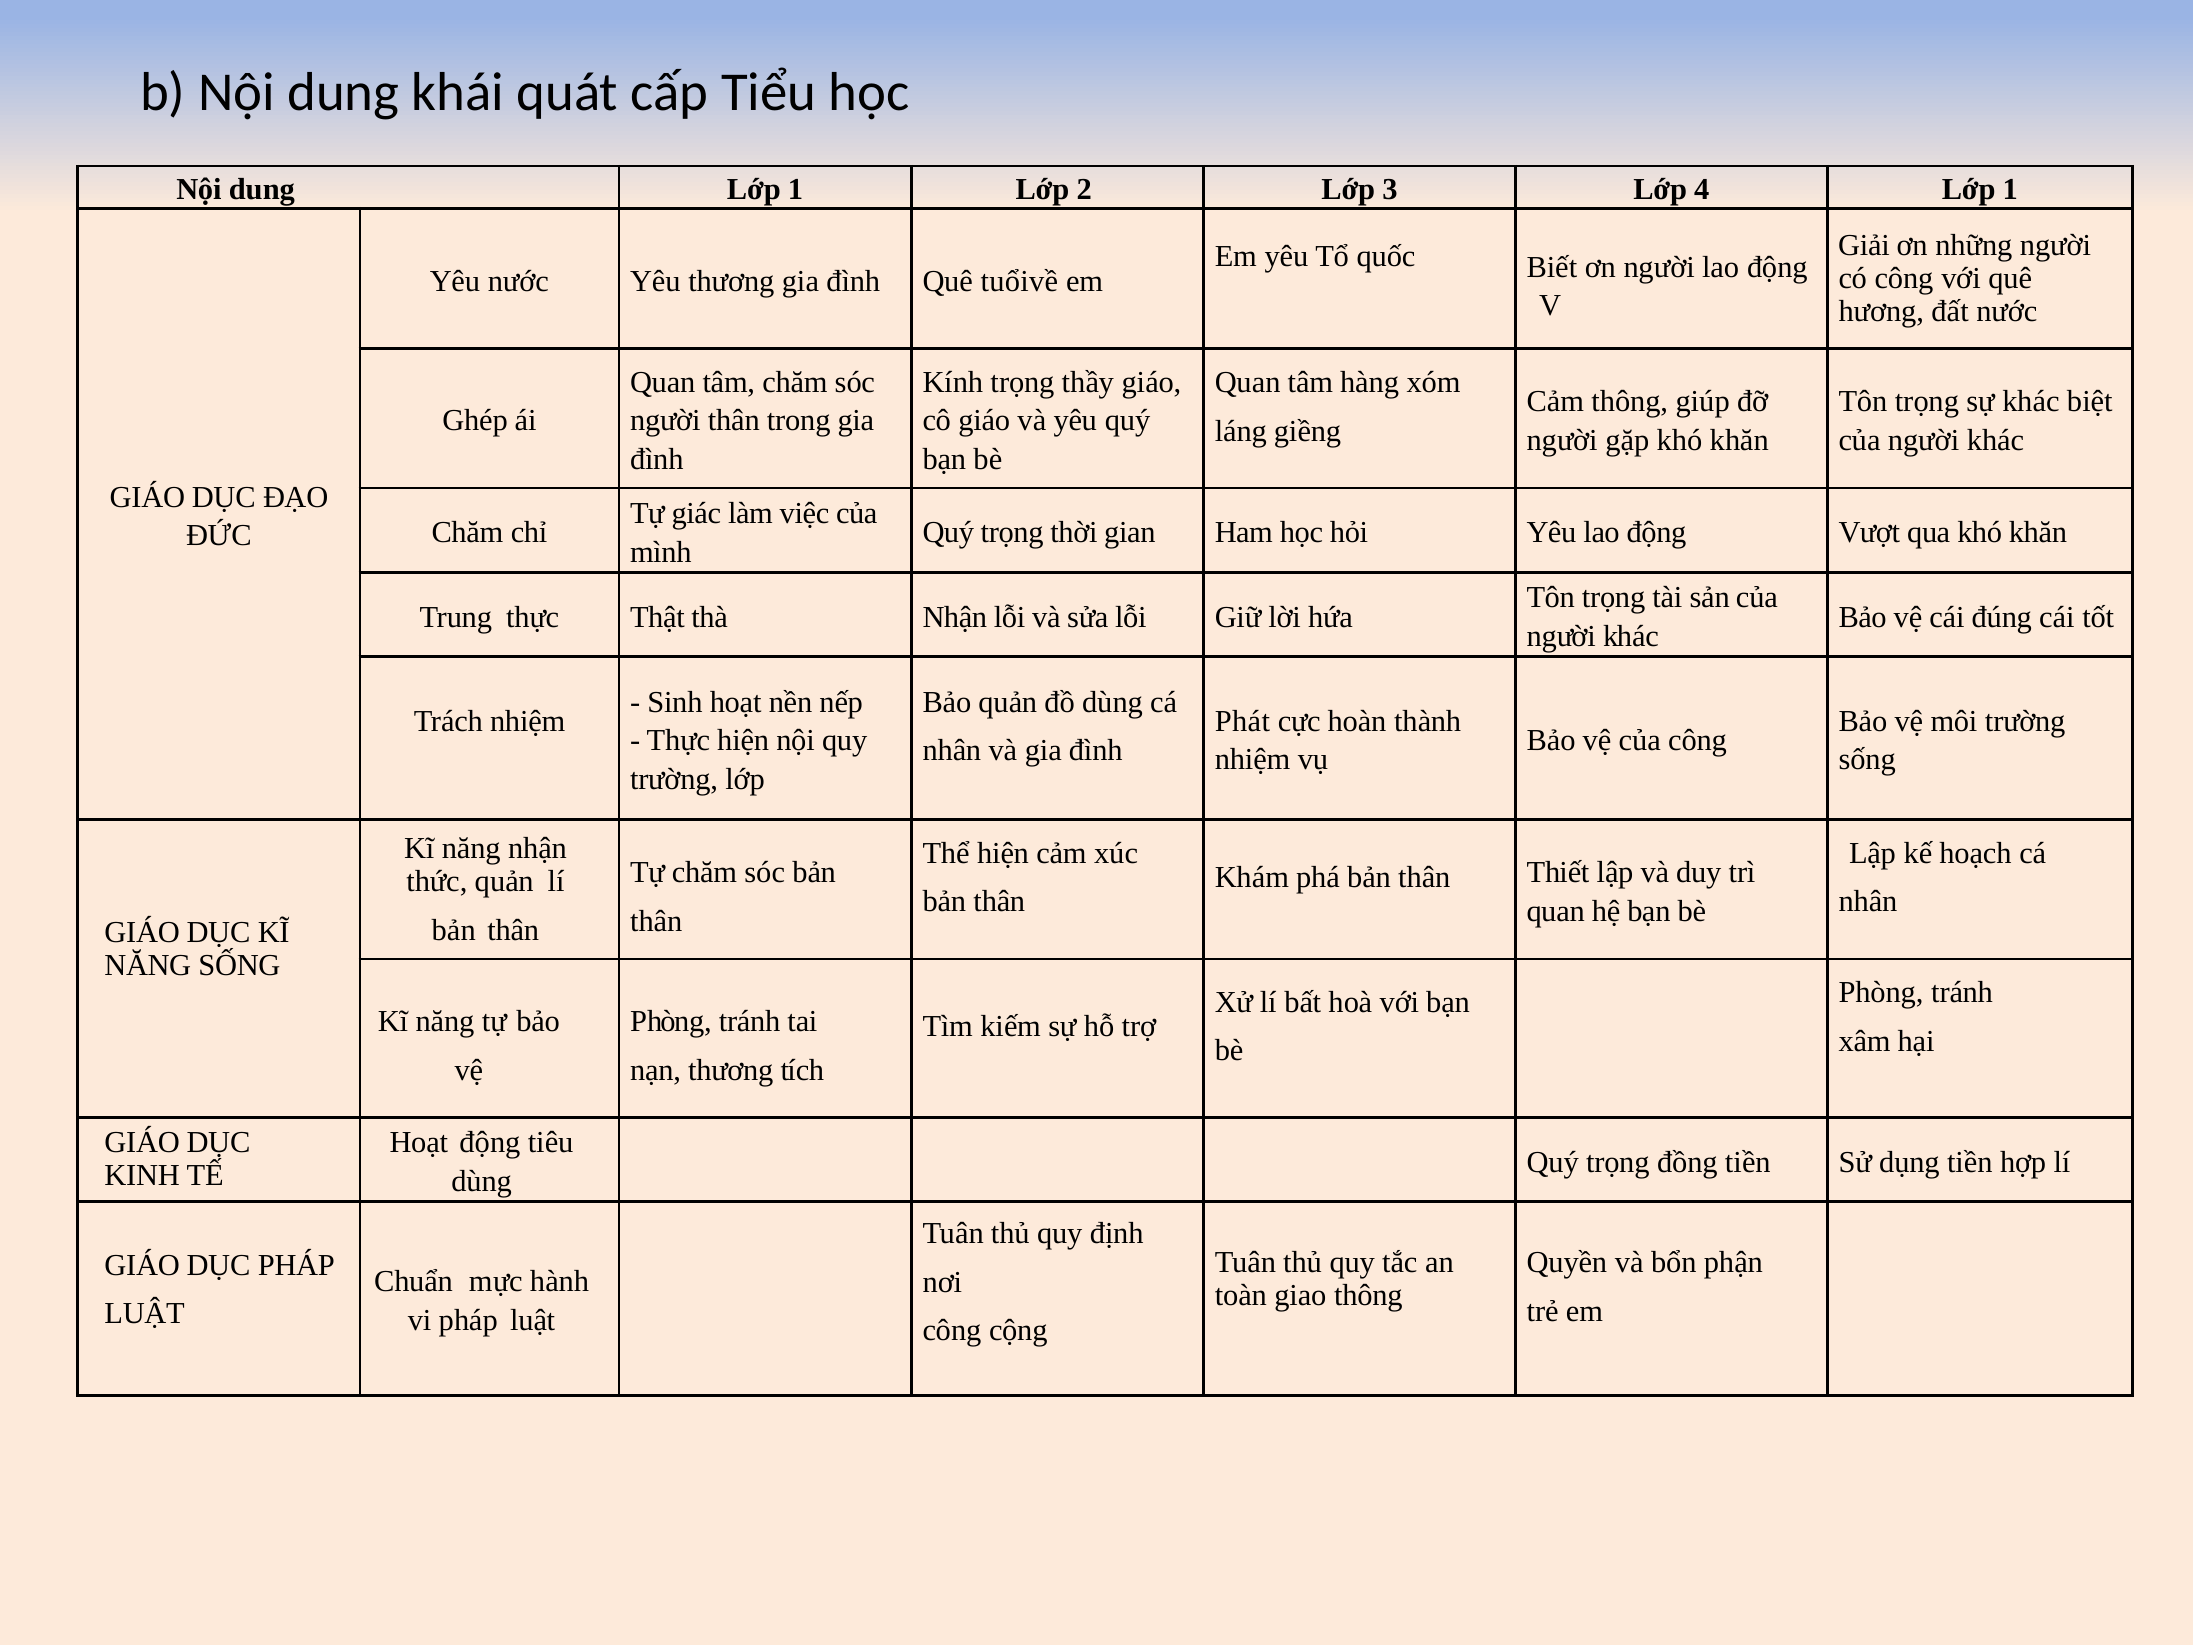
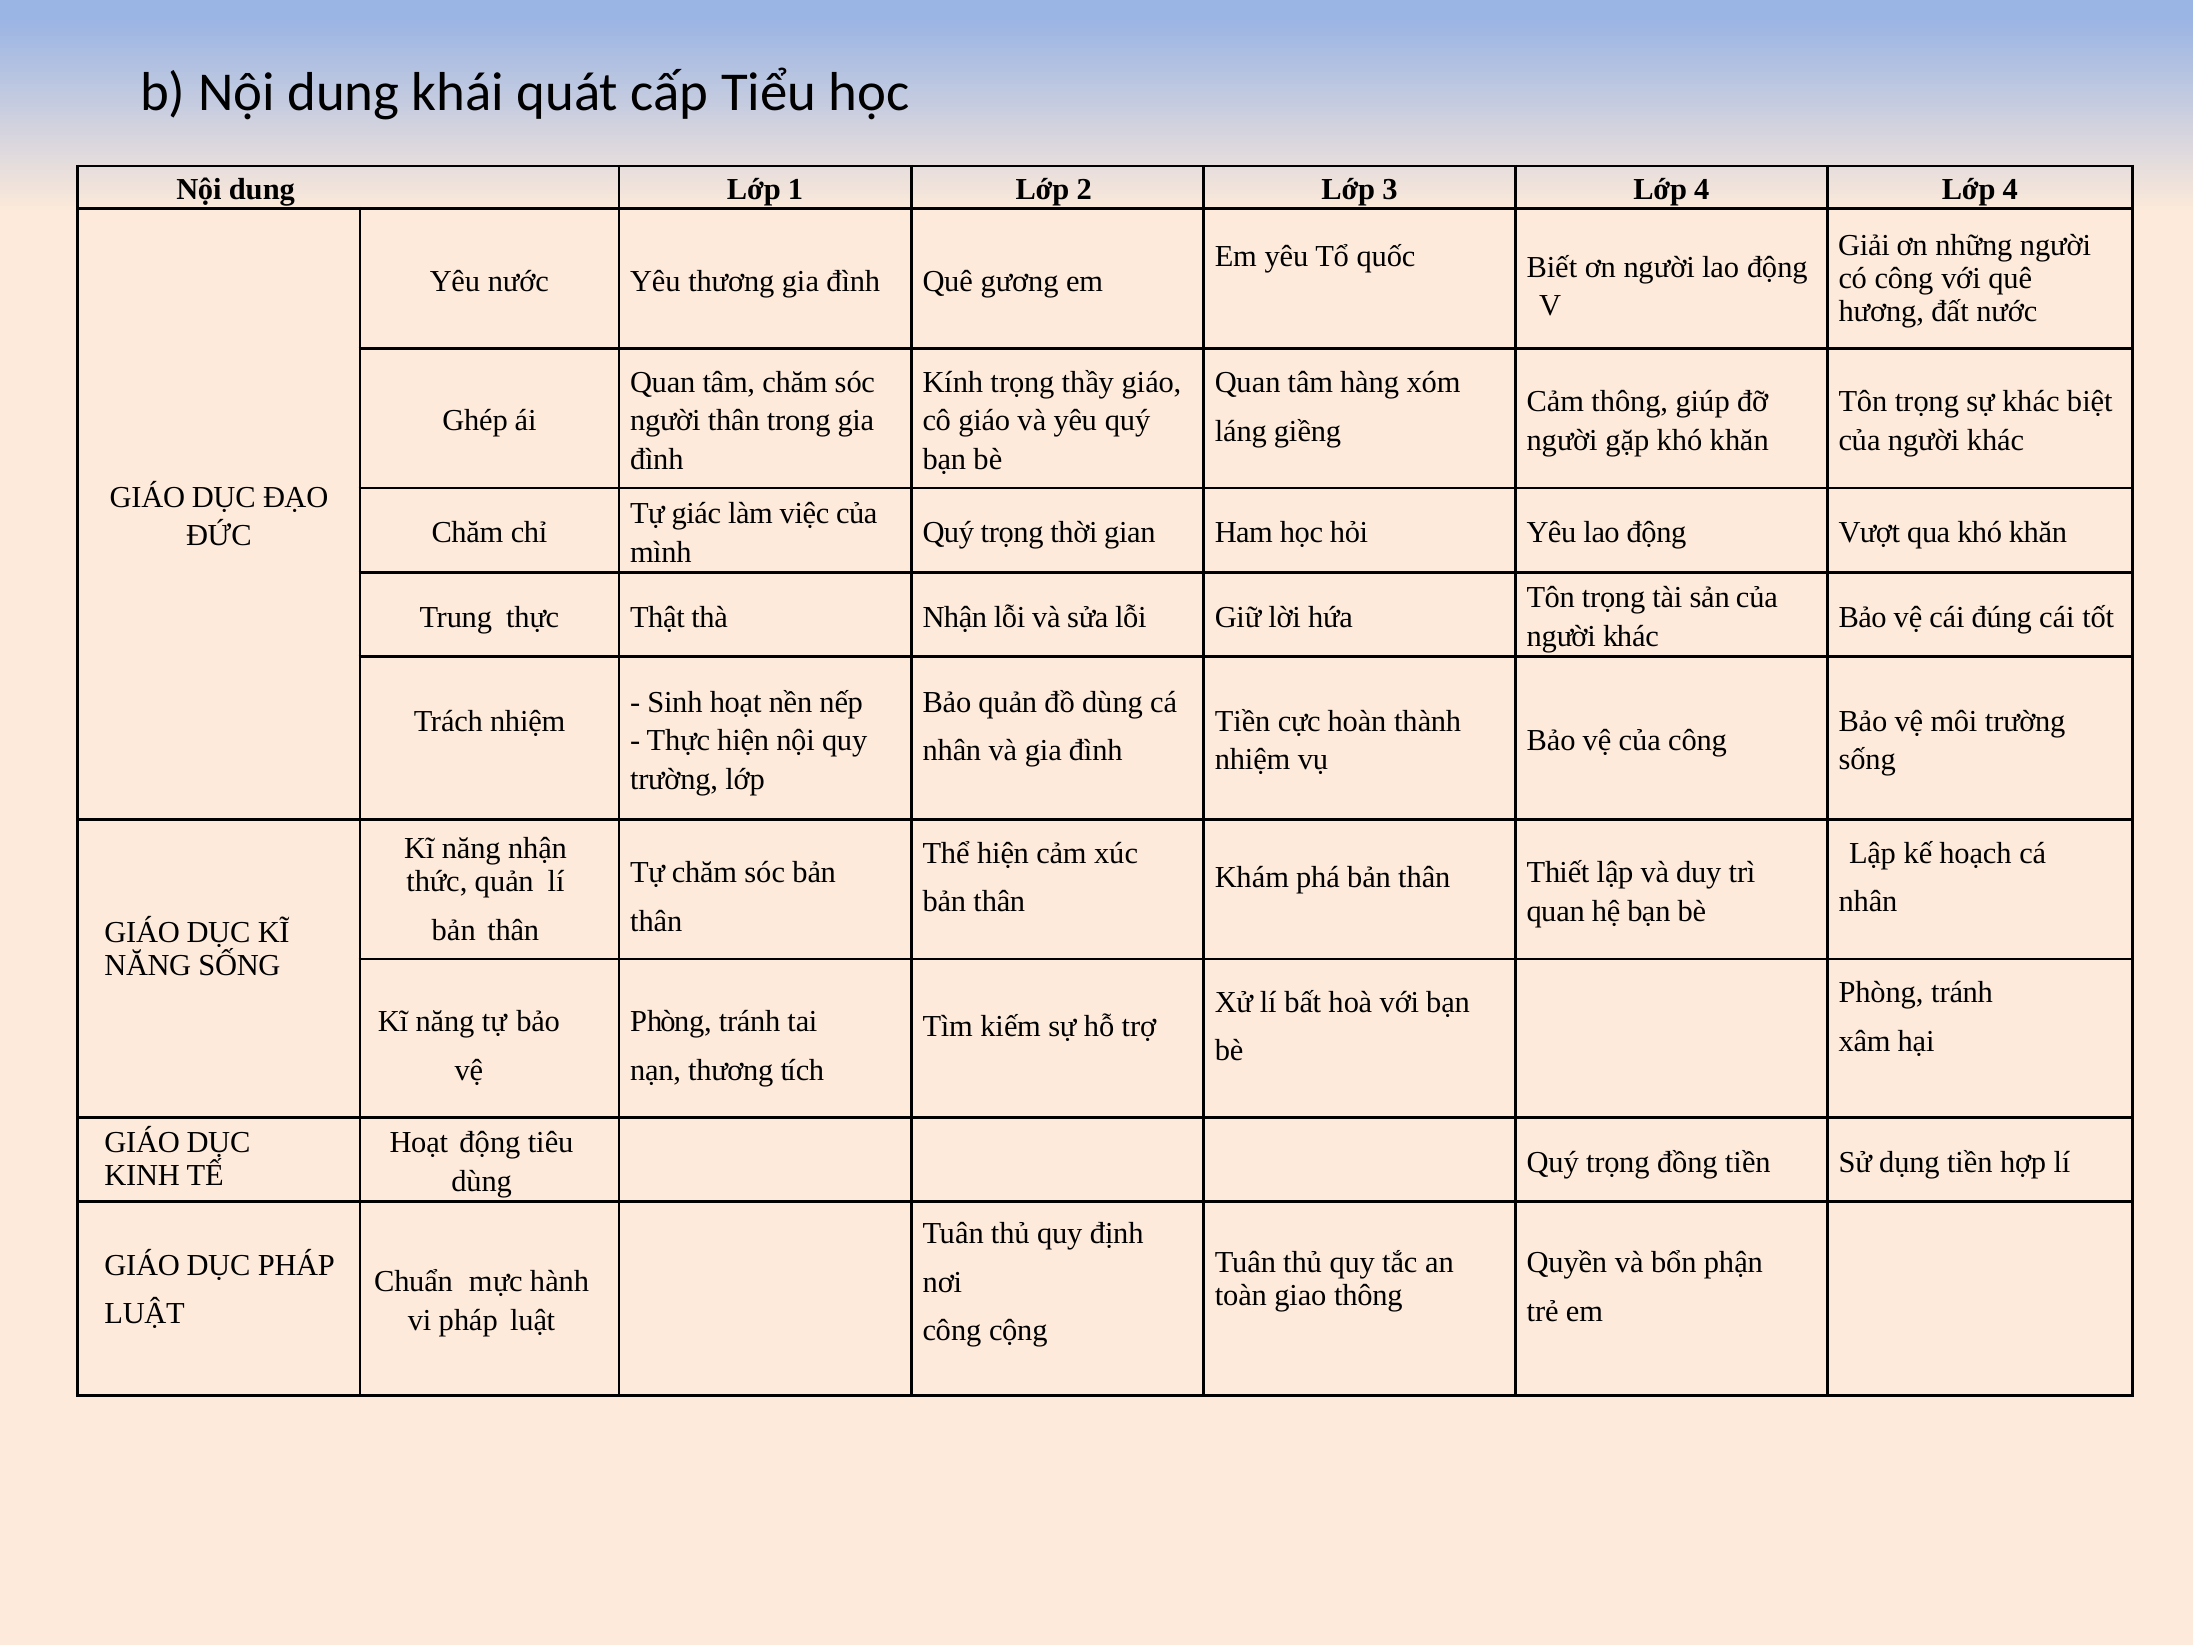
4 Lớp 1: 1 -> 4 (2010, 190)
tuổivề: tuổivề -> gương (1020, 281)
Phát: Phát -> Tiền (1243, 721)
